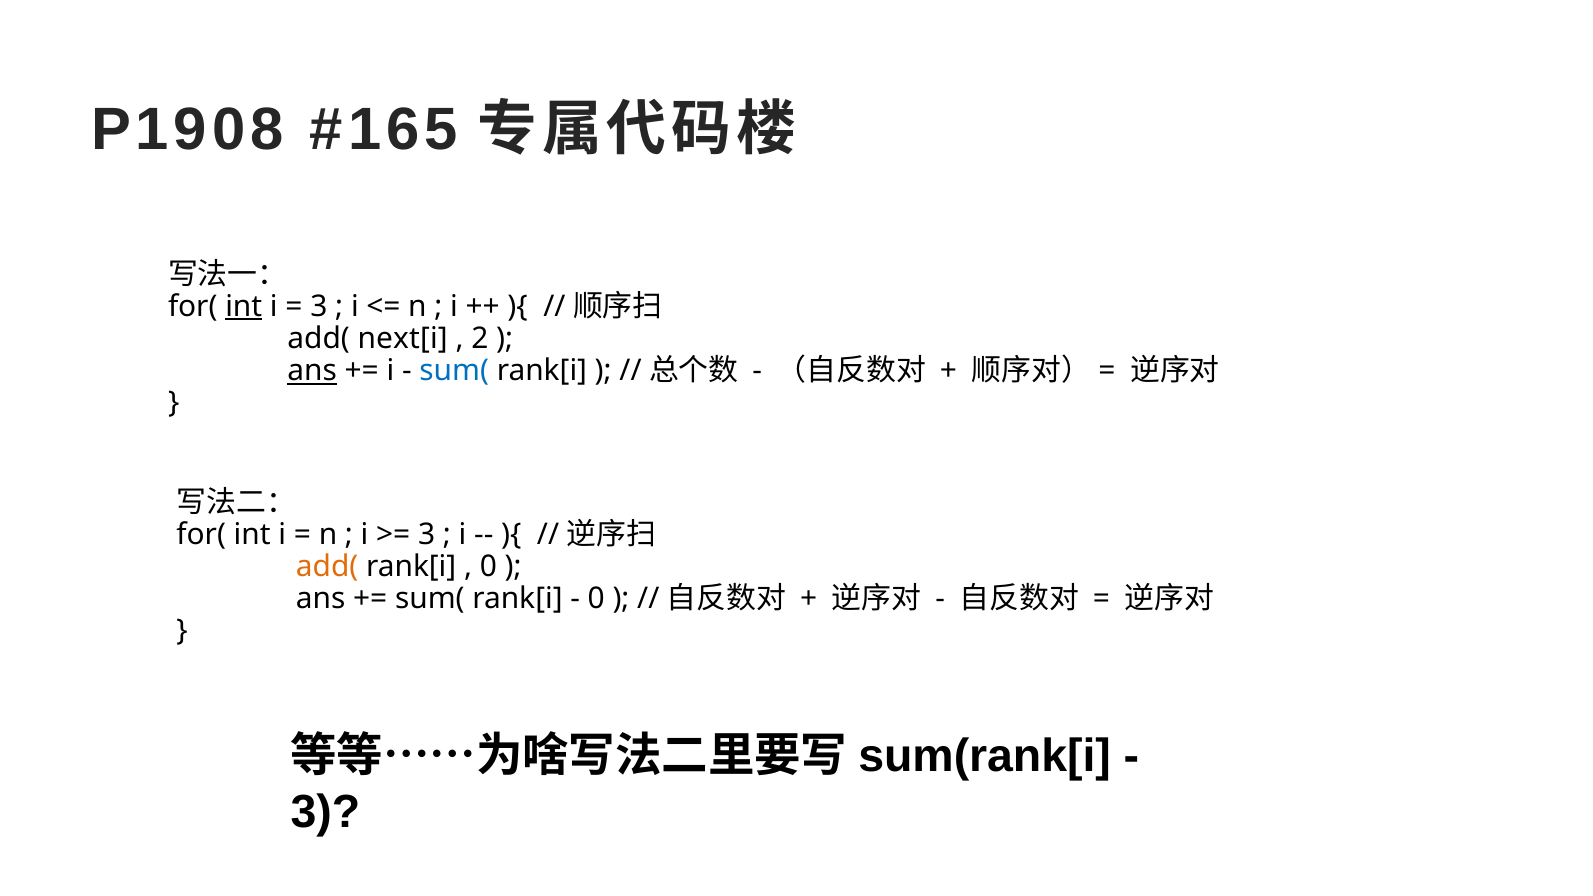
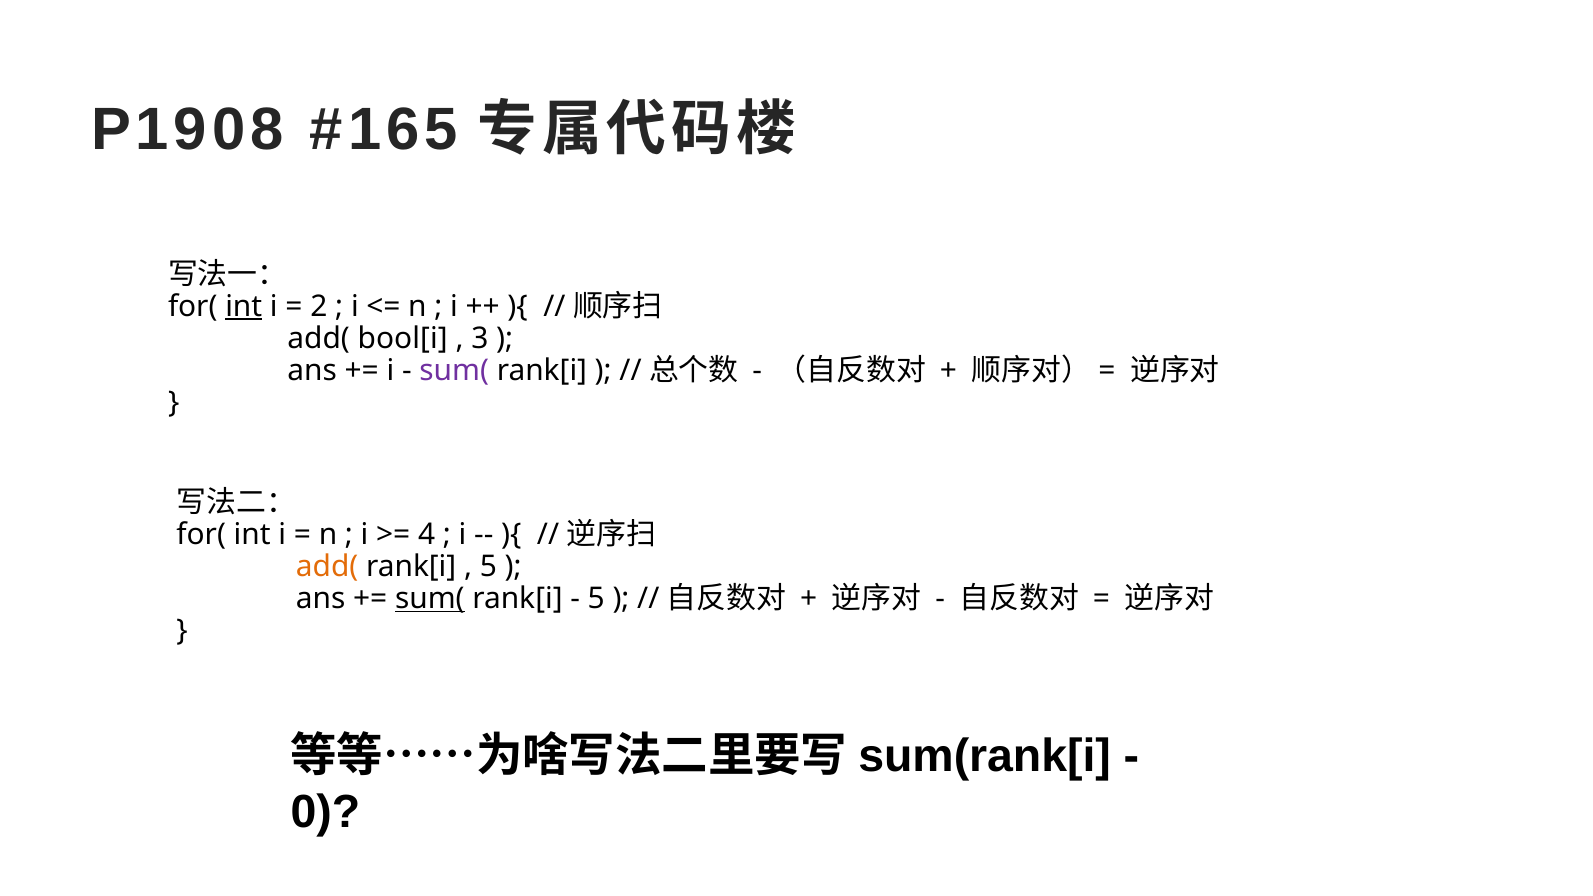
3: 3 -> 2 (319, 306)
next[i: next[i -> bool[i (403, 339)
2: 2 -> 3 (480, 339)
ans underline: present -> none (312, 371)
sum( colour: blue -> purple (454, 371)
3: 3 -> 4 (427, 534)
0: 0 -> 5 (488, 566)
sum( underline: none -> present (430, 599)
0: 0 -> 5 (596, 599)
3: 3 -> 0 (325, 812)
